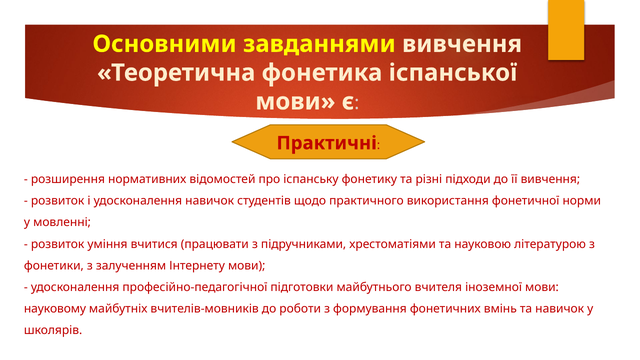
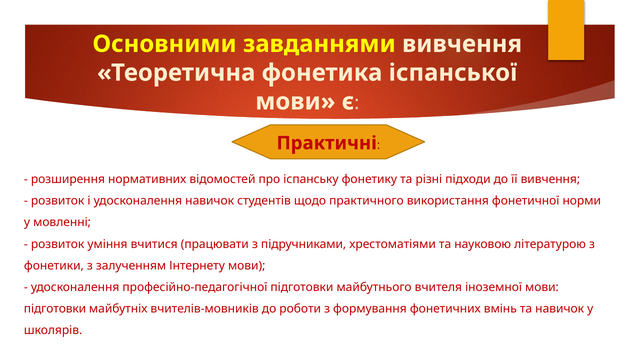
науковому: науковому -> підготовки (55, 309)
